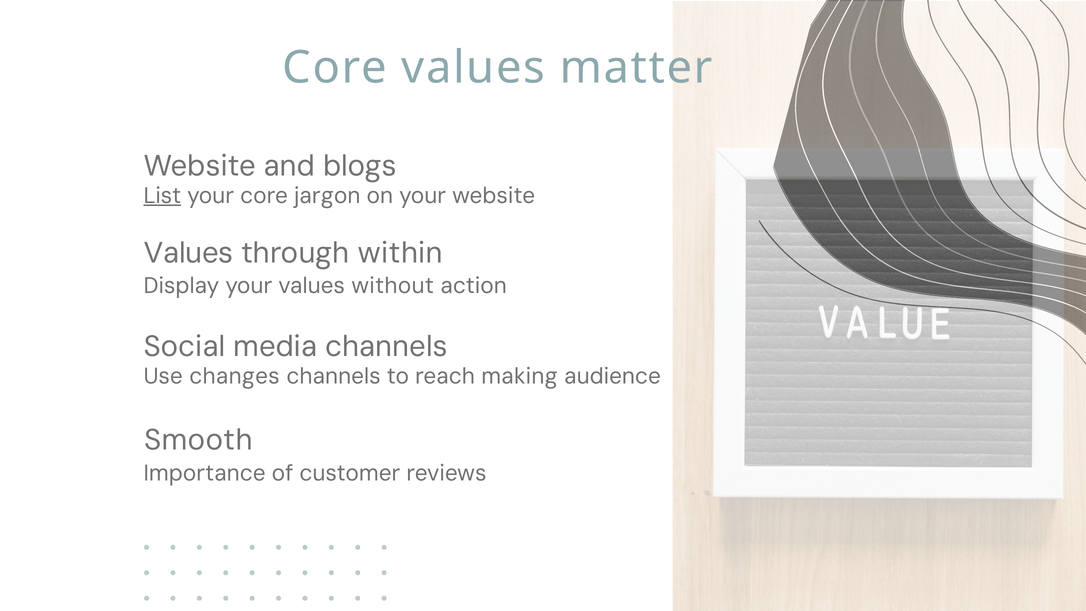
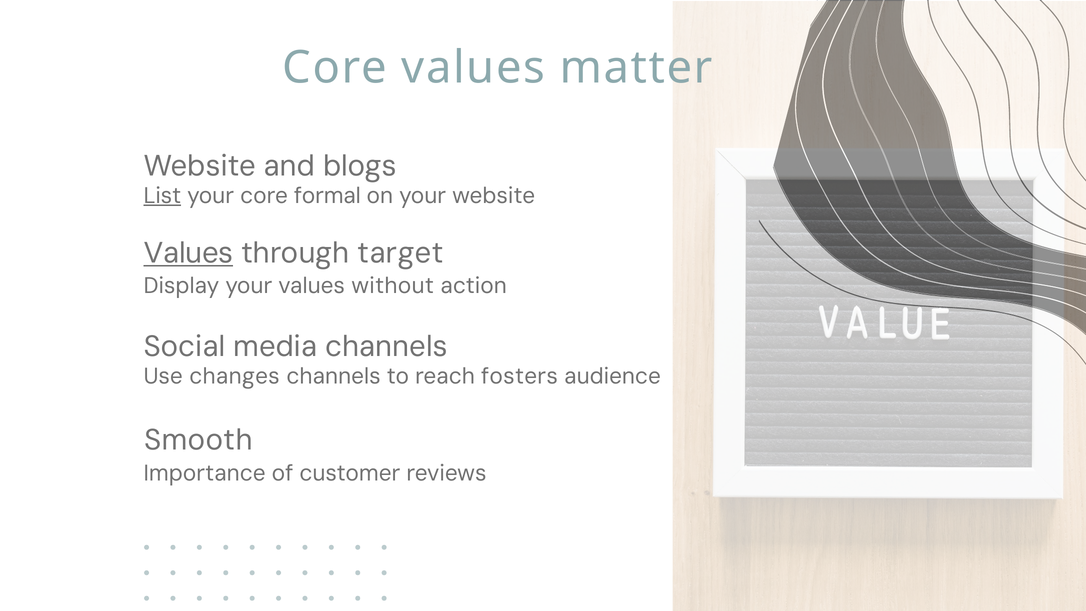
jargon: jargon -> formal (327, 196)
Values underline: none -> present (189, 253)
within: within -> target (400, 253)
making: making -> fosters (519, 376)
